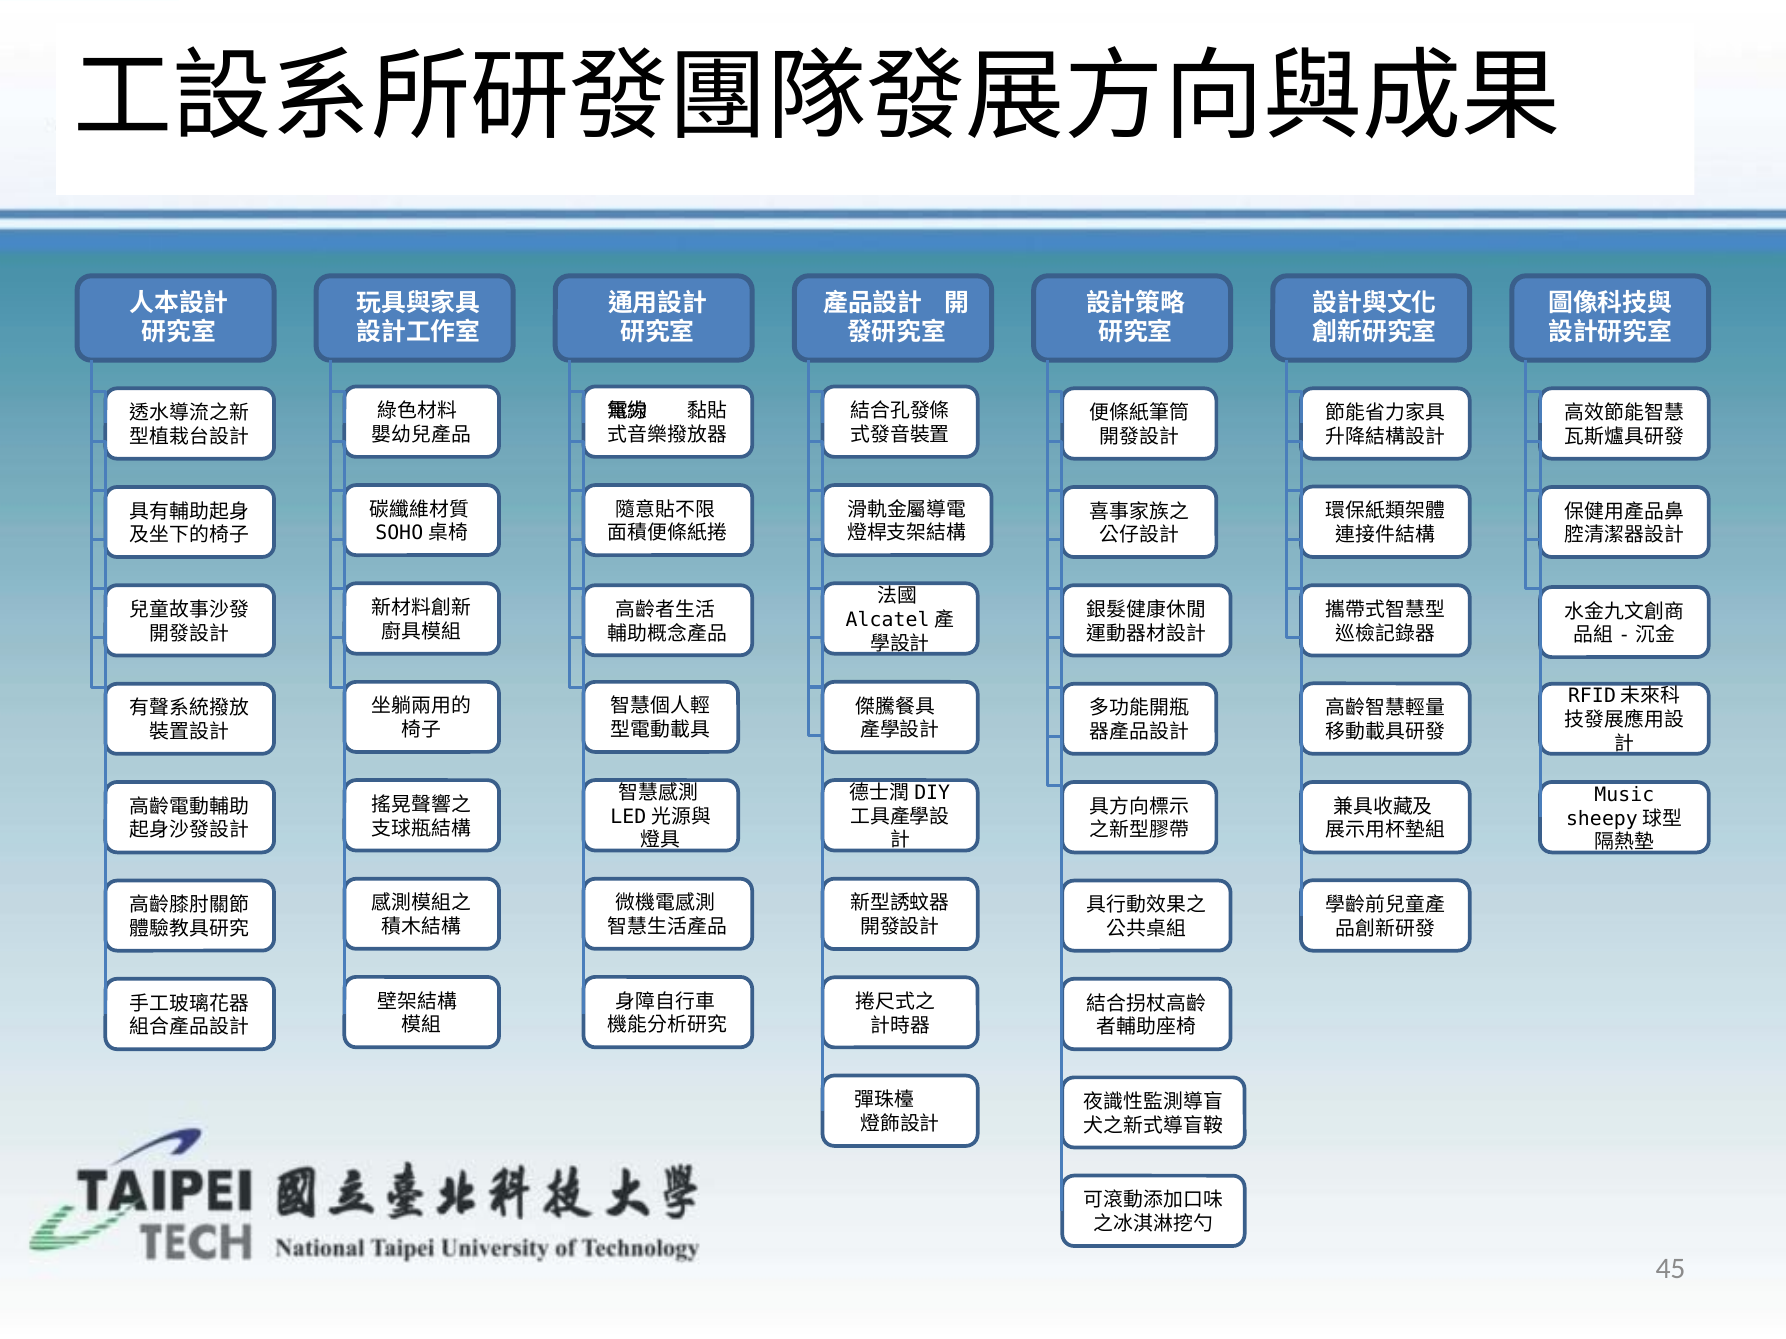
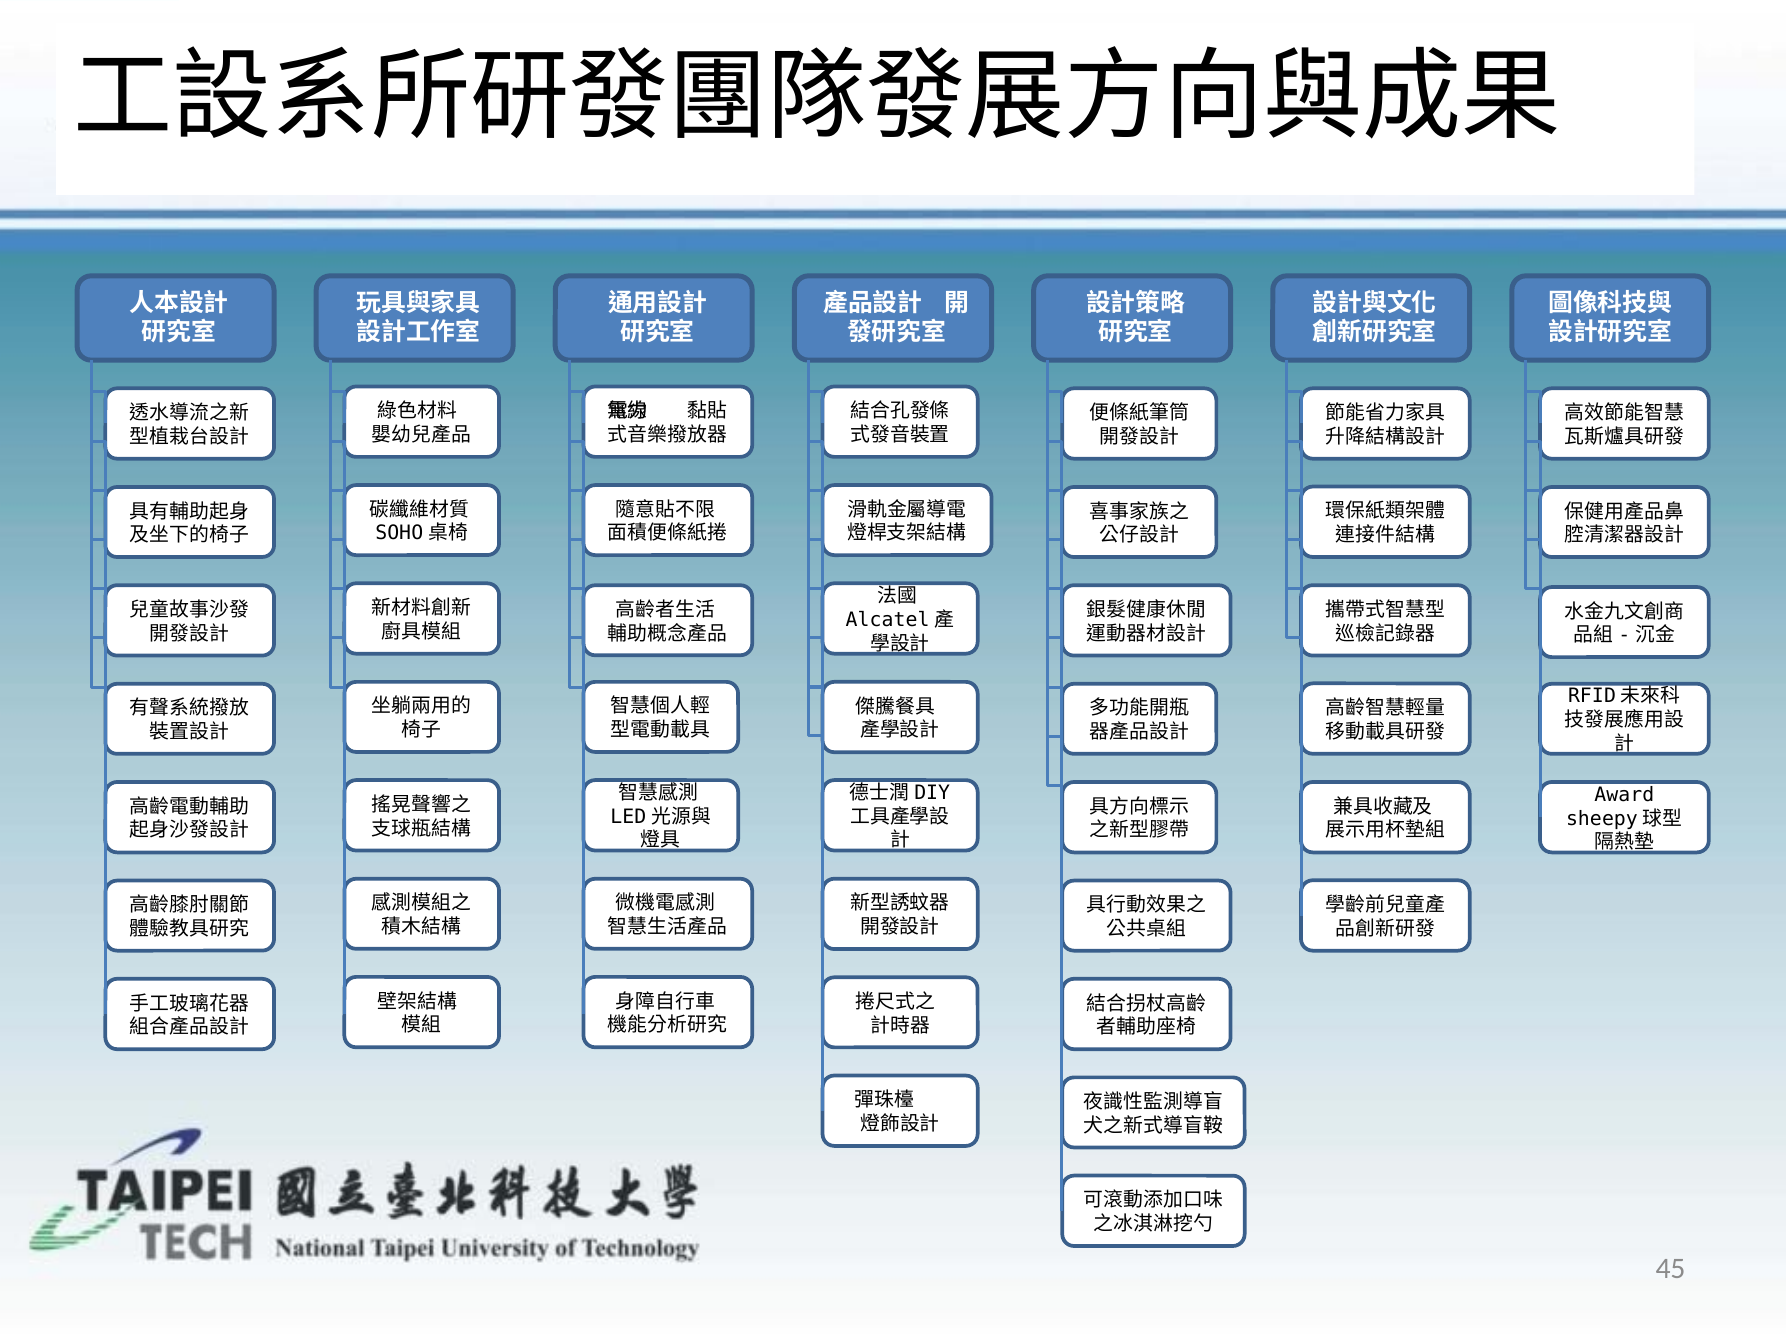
Music: Music -> Award (1624, 795)
